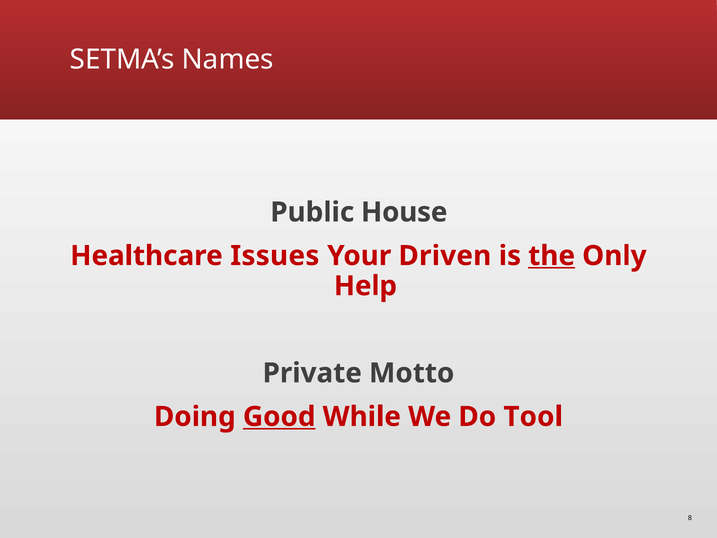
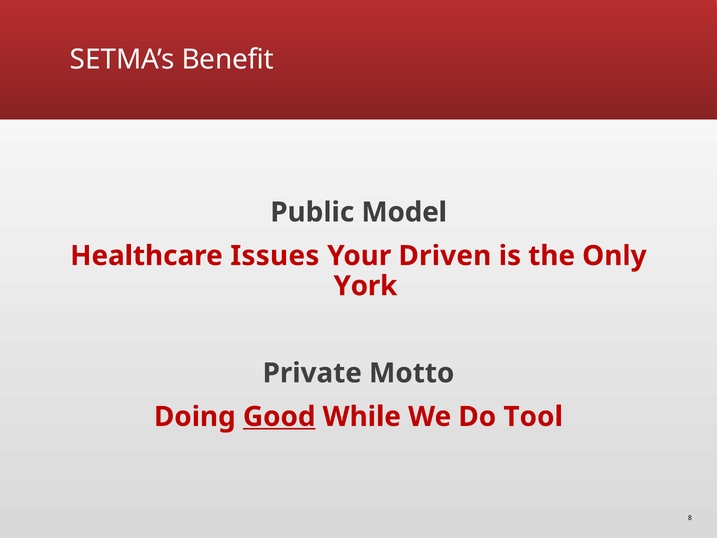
Names: Names -> Benefit (228, 60)
House: House -> Model (404, 212)
the underline: present -> none (552, 256)
Help: Help -> York (365, 286)
